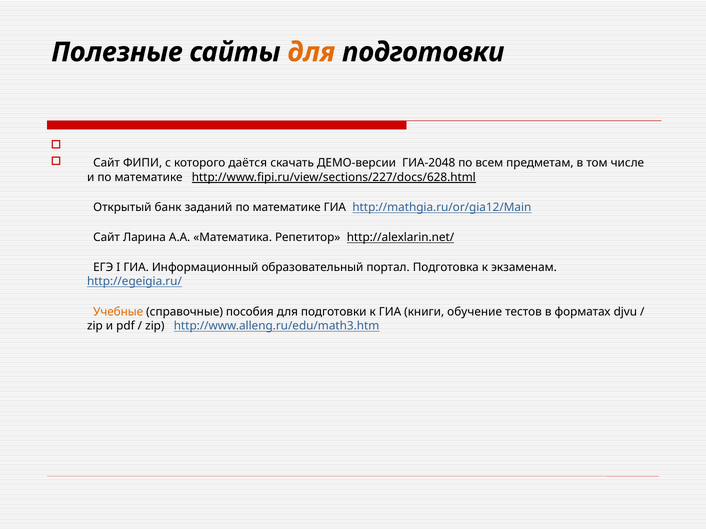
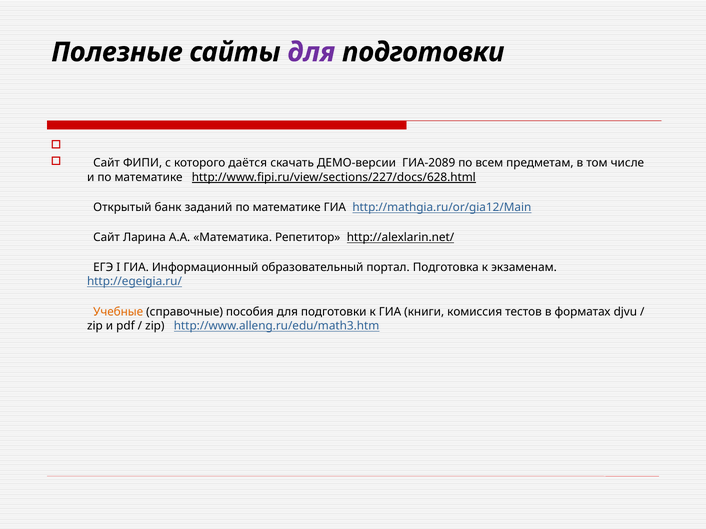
для colour: orange -> purple (311, 52)
ГИА-2048: ГИА-2048 -> ГИА-2089 (429, 163)
обучение: обучение -> комиссия (475, 312)
